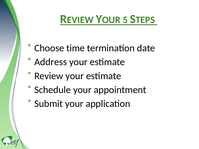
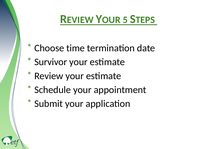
Address: Address -> Survivor (51, 62)
